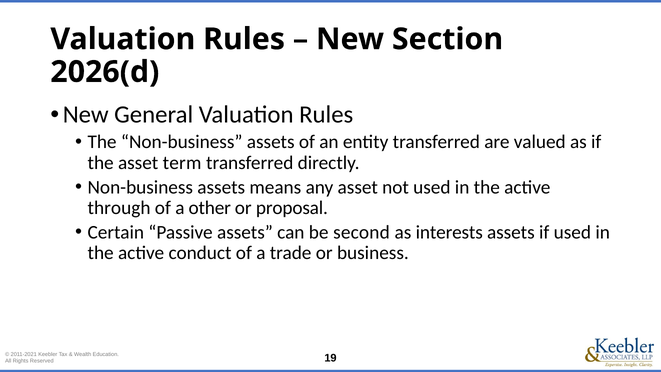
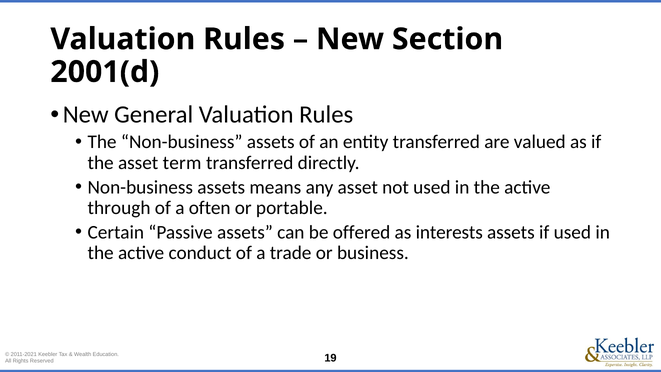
2026(d: 2026(d -> 2001(d (105, 72)
other: other -> often (210, 208)
proposal: proposal -> portable (292, 208)
second: second -> offered (362, 232)
